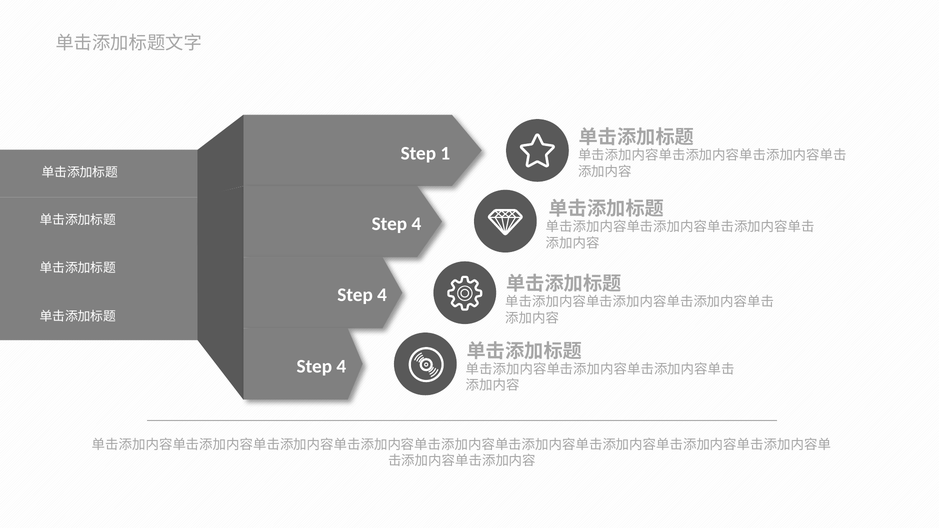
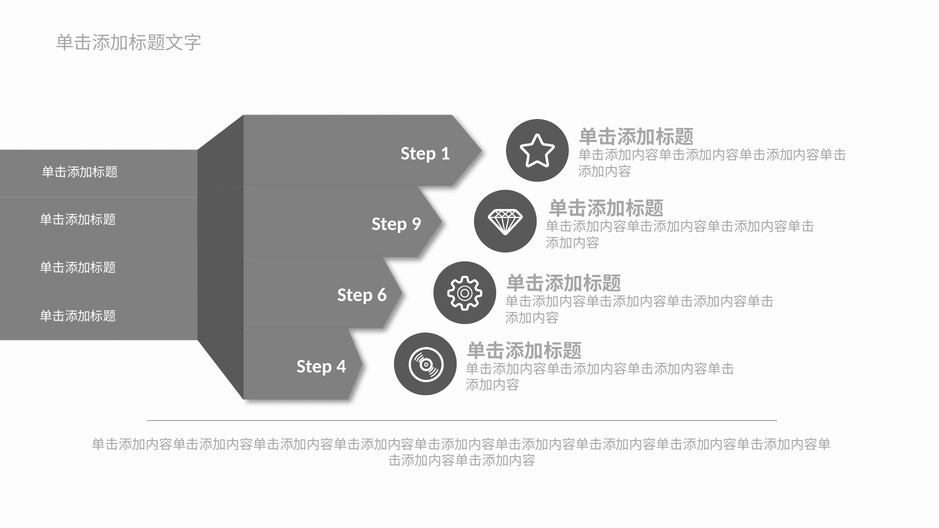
4: 4 -> 9 (416, 224)
4: 4 -> 6 (382, 295)
